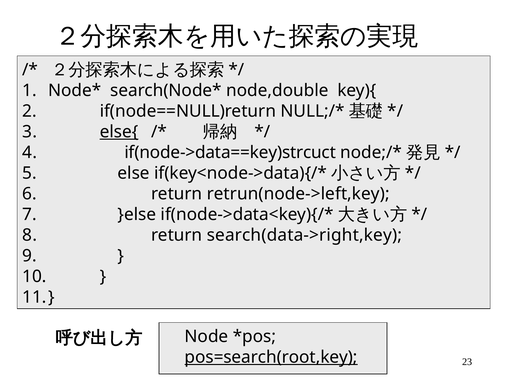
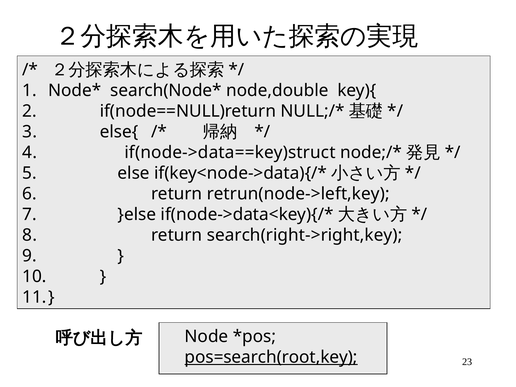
else{ underline: present -> none (119, 132)
if(node->data==key)strcuct: if(node->data==key)strcuct -> if(node->data==key)struct (230, 153)
search(data->right,key: search(data->right,key -> search(right->right,key (305, 235)
